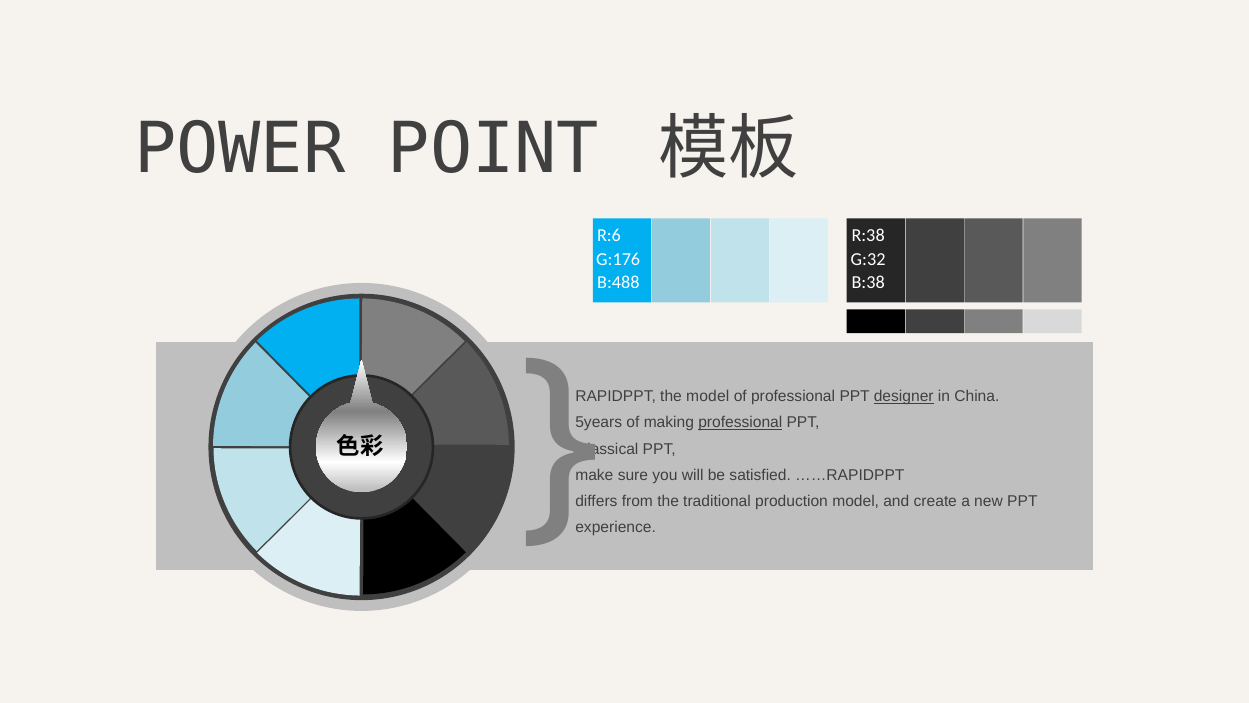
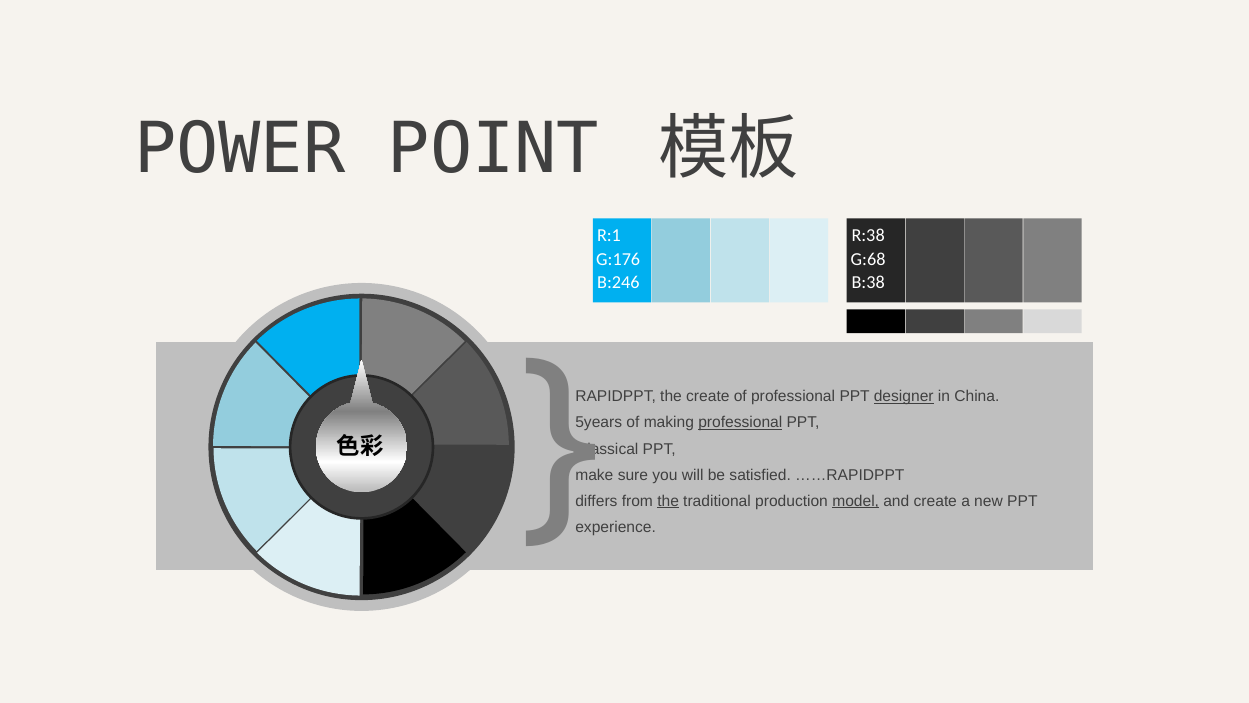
R:6: R:6 -> R:1 (609, 236)
G:32: G:32 -> G:68 (868, 259)
B:488: B:488 -> B:246 (618, 283)
the model: model -> create (708, 397)
the underline: none -> present (668, 501)
model underline: none -> present (856, 501)
